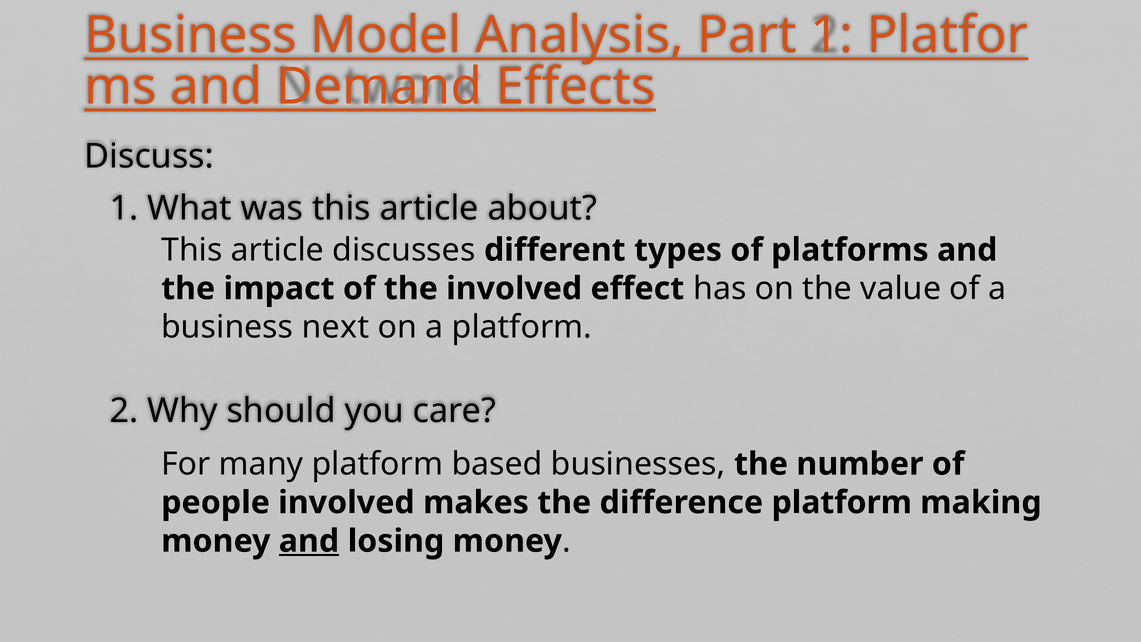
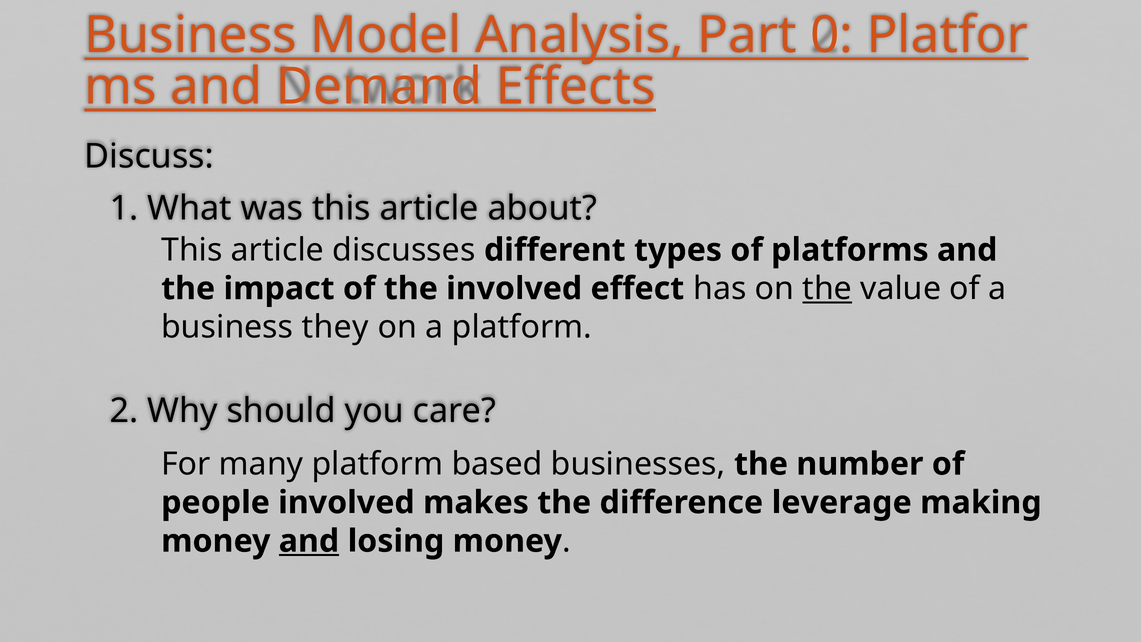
Part 1: 1 -> 0 (832, 35)
the underline: none -> present (827, 289)
next: next -> they (335, 327)
difference platform: platform -> leverage (842, 502)
